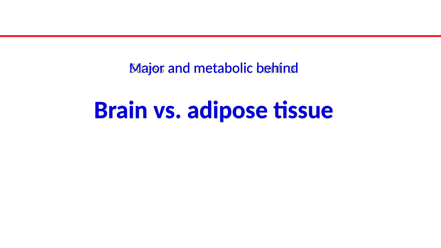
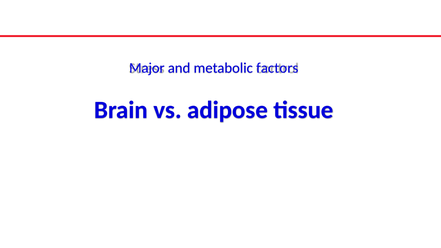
behind: behind -> factors (277, 68)
